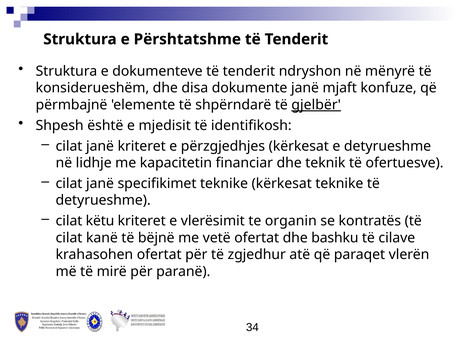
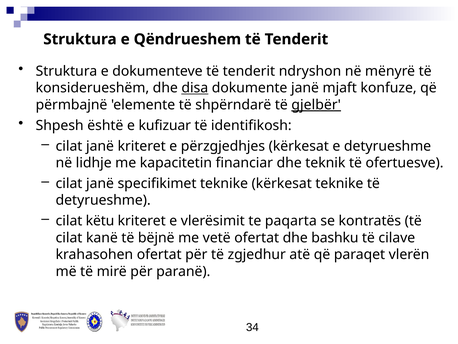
Përshtatshme: Përshtatshme -> Qëndrueshem (187, 39)
disa underline: none -> present (195, 88)
mjedisit: mjedisit -> kufizuar (165, 125)
organin: organin -> paqarta (291, 221)
